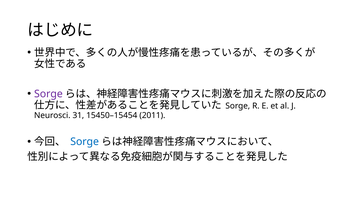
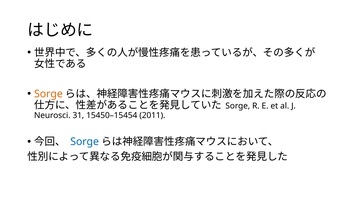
Sorge colour: purple -> orange (48, 94)
